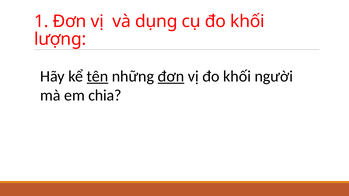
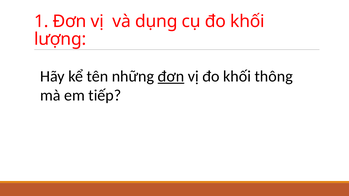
tên underline: present -> none (97, 76)
người: người -> thông (274, 76)
chia: chia -> tiếp (105, 96)
